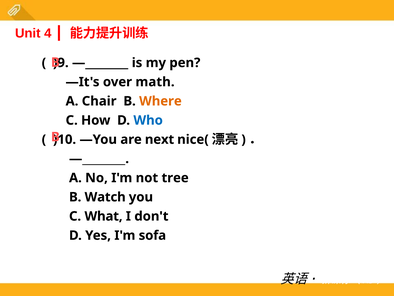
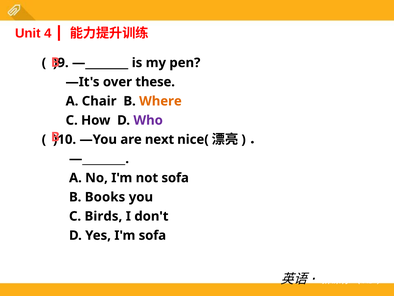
math: math -> these (155, 82)
Who colour: blue -> purple (148, 120)
not tree: tree -> sofa (175, 178)
Watch: Watch -> Books (105, 197)
What: What -> Birds (103, 216)
